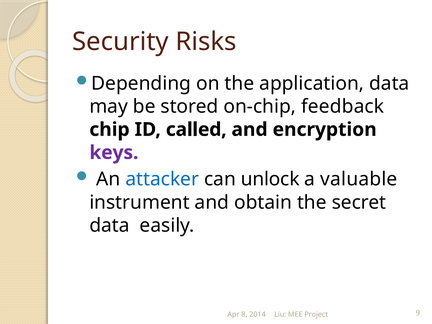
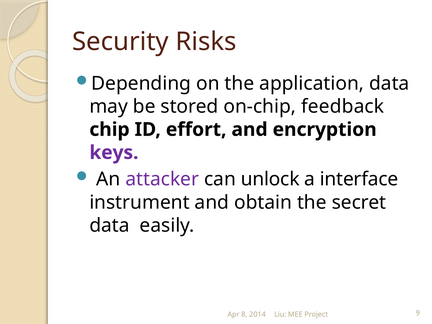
called: called -> effort (196, 130)
attacker colour: blue -> purple (162, 179)
valuable: valuable -> interface (359, 179)
